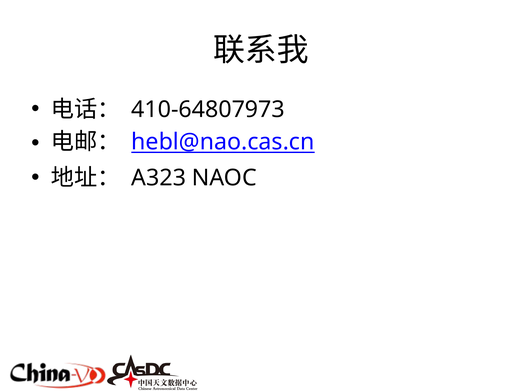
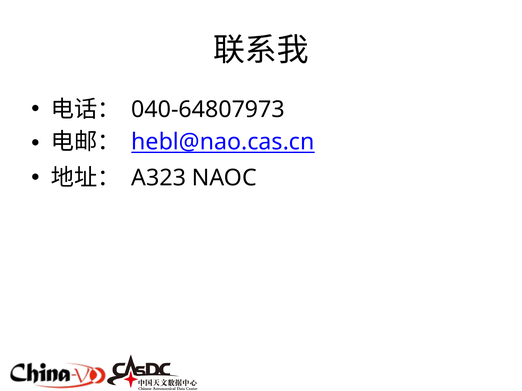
410-64807973: 410-64807973 -> 040-64807973 (208, 110)
